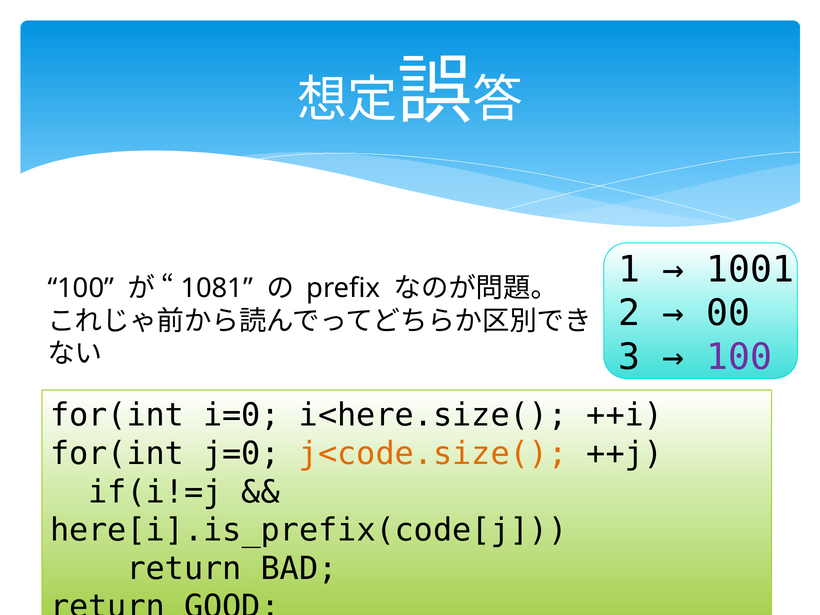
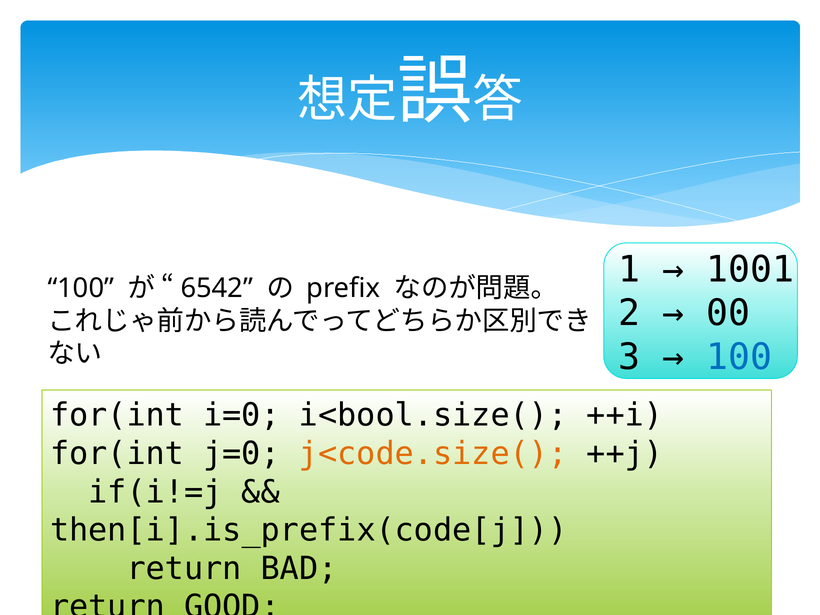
1081: 1081 -> 6542 (217, 288)
100 colour: purple -> blue (739, 357)
i<here.size(: i<here.size( -> i<bool.size( (433, 415)
here[i].is_prefix(code[j: here[i].is_prefix(code[j -> then[i].is_prefix(code[j (309, 530)
